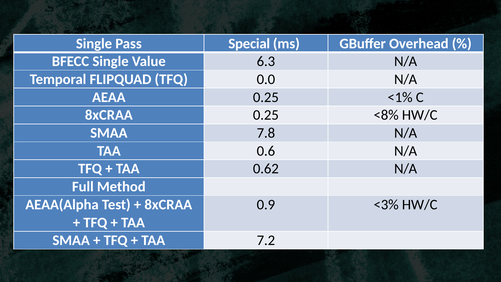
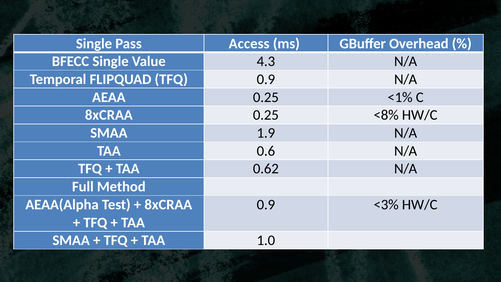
Special: Special -> Access (249, 44)
6.3: 6.3 -> 4.3 (266, 61)
TFQ 0.0: 0.0 -> 0.9 (266, 79)
7.8: 7.8 -> 1.9 (266, 133)
7.2: 7.2 -> 1.0 (266, 240)
